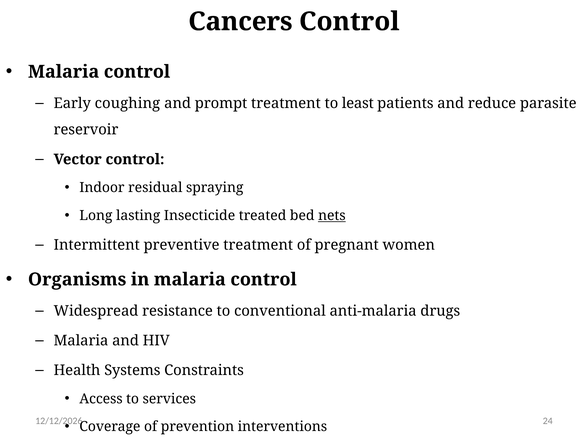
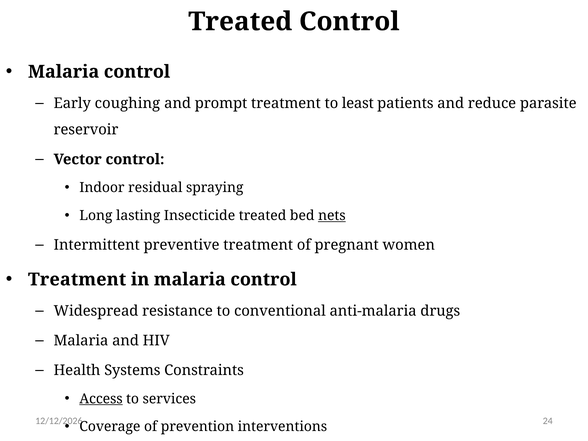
Cancers: Cancers -> Treated (240, 22)
Organisms: Organisms -> Treatment (77, 279)
Access underline: none -> present (101, 399)
